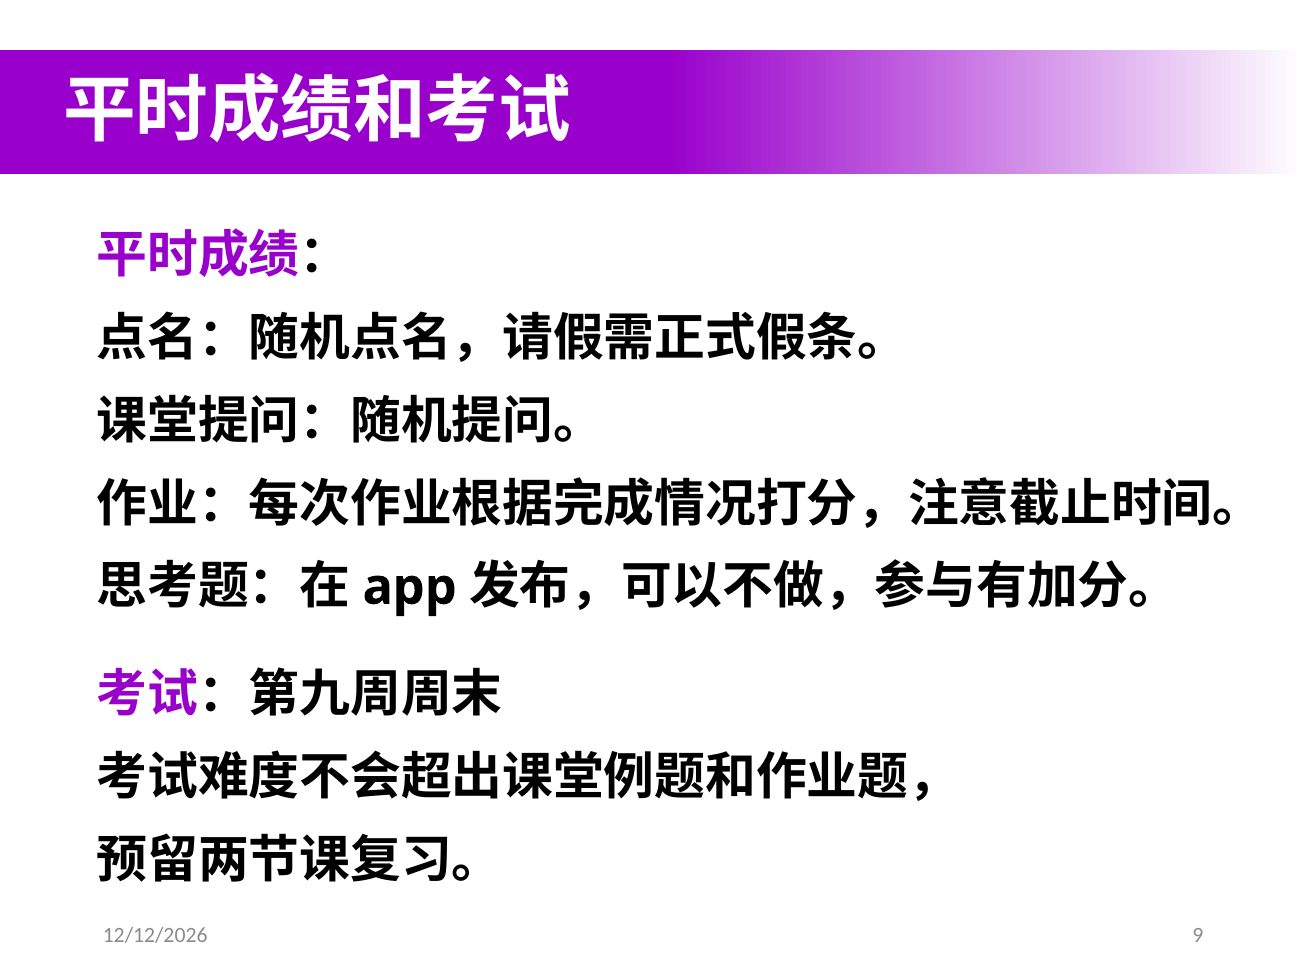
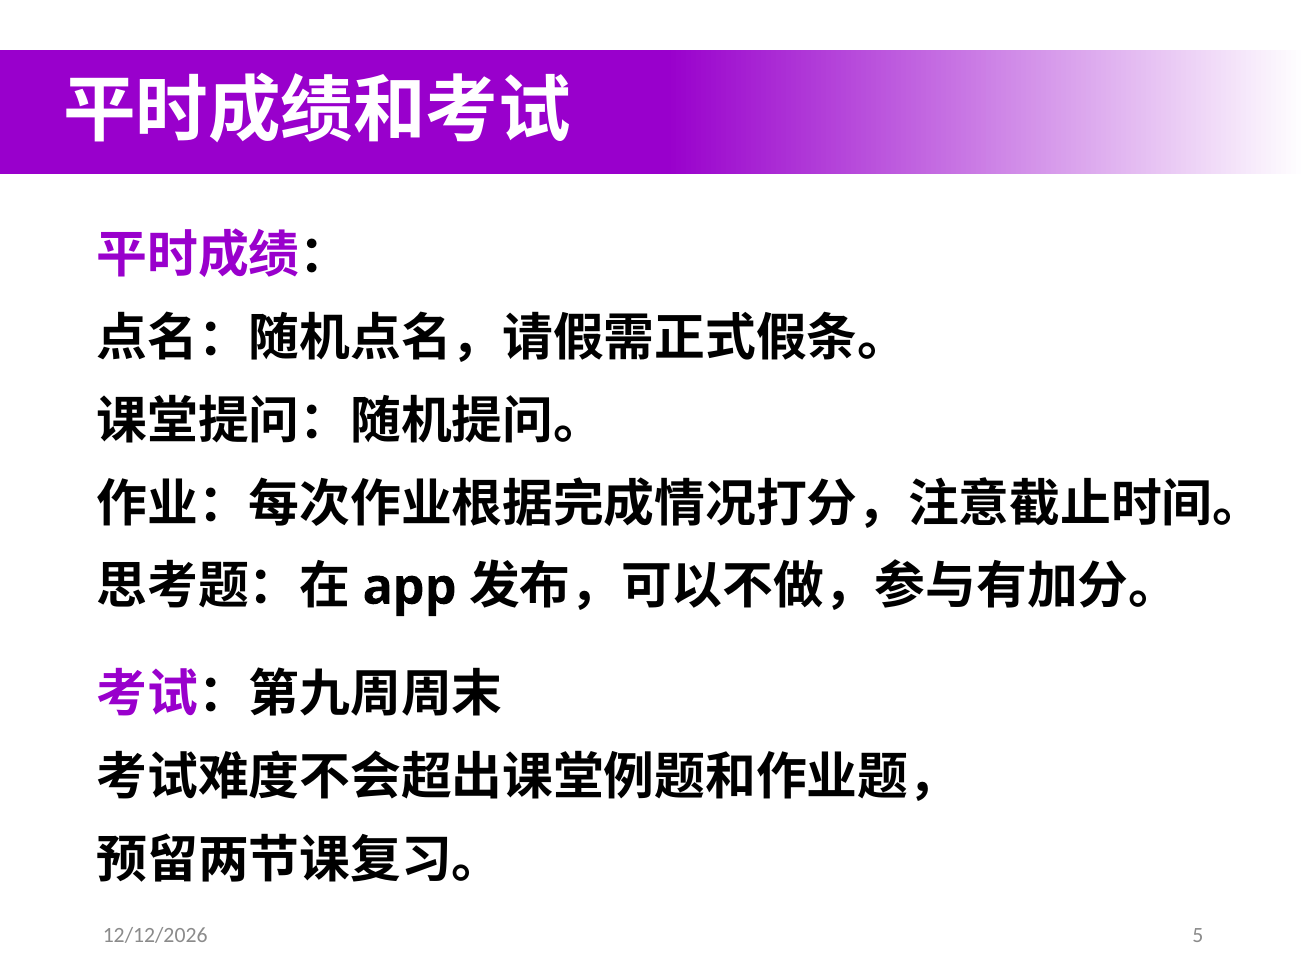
9: 9 -> 5 (1198, 935)
